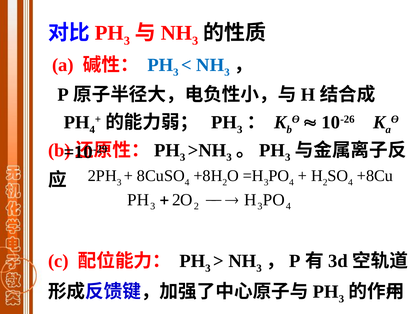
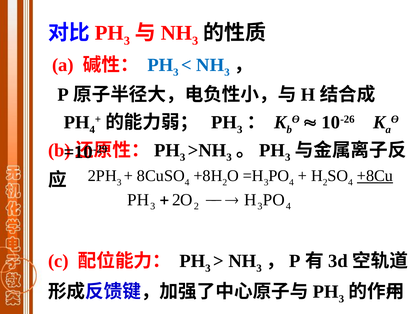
+8Cu underline: none -> present (375, 176)
